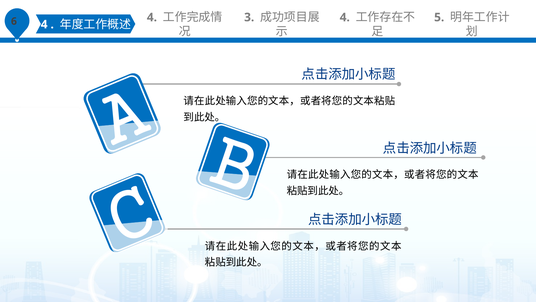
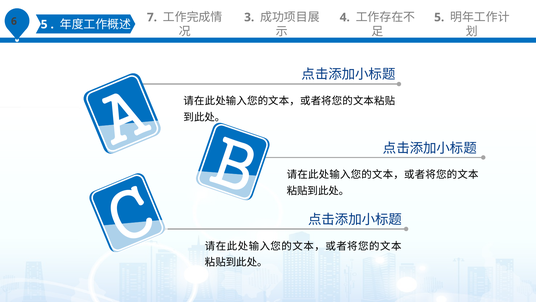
4: 4 -> 5 (44, 24)
4: 4 -> 7 (152, 17)
